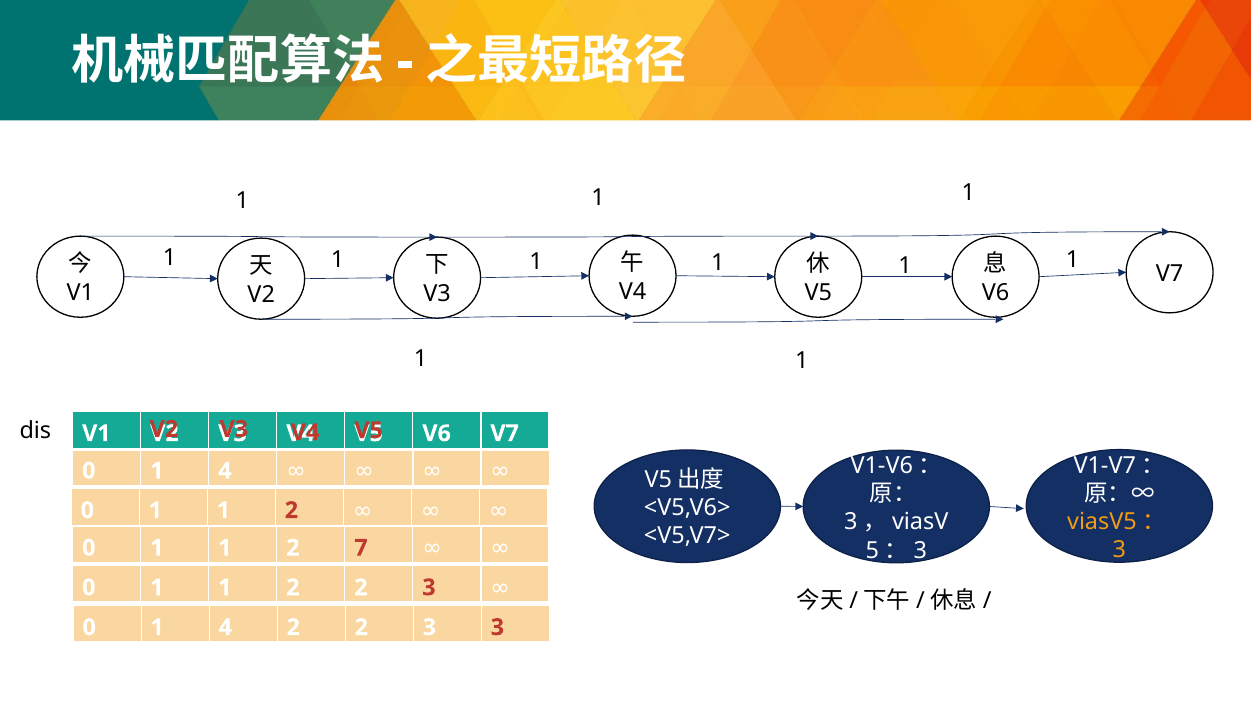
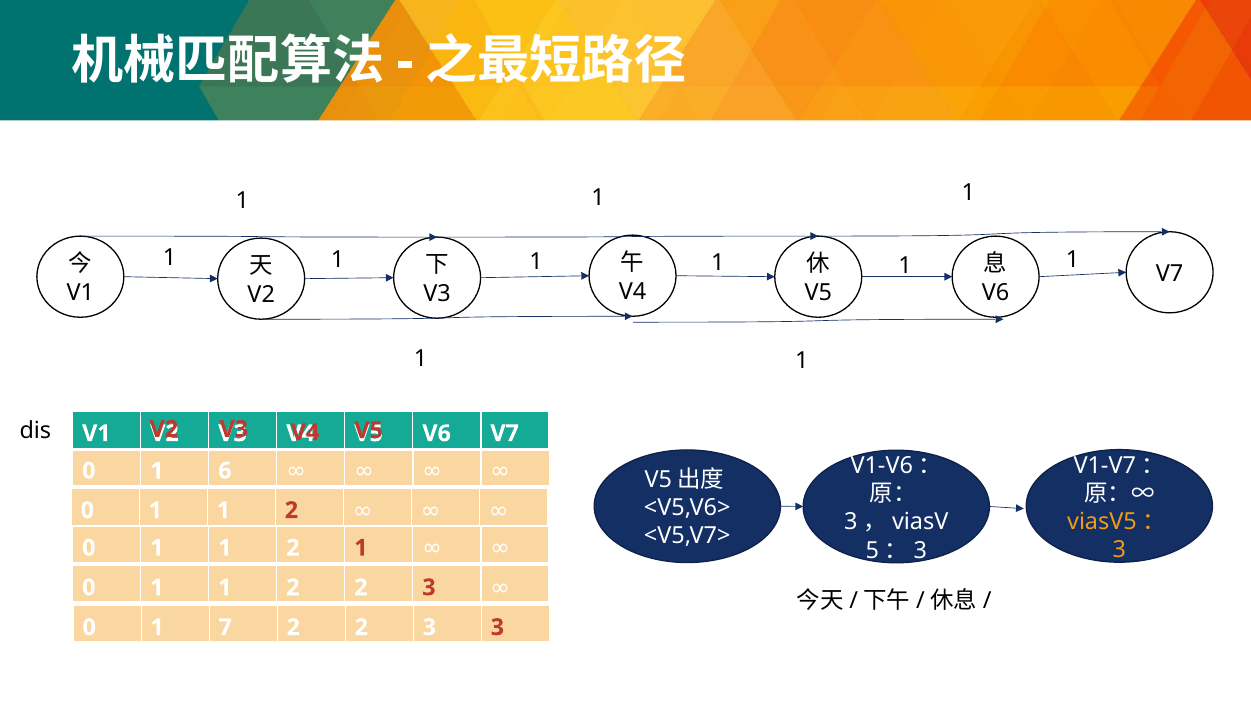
4: 4 -> 6 (225, 471)
2 7: 7 -> 1 (361, 548)
4: 4 -> 7 (225, 627)
